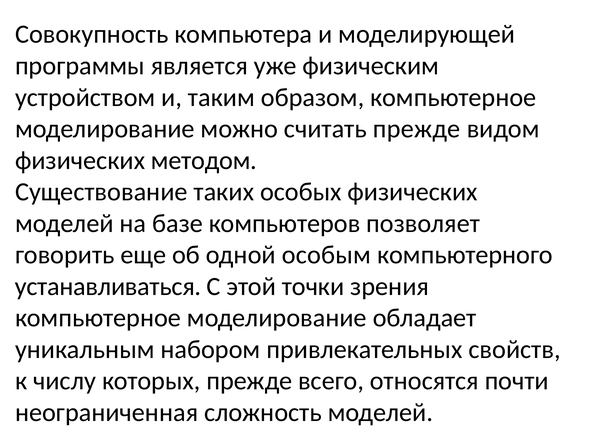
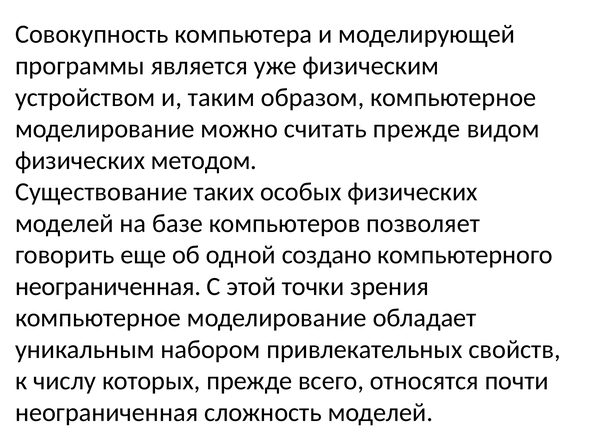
особым: особым -> создано (327, 255)
устанавливаться: устанавливаться -> неограниченная (108, 287)
